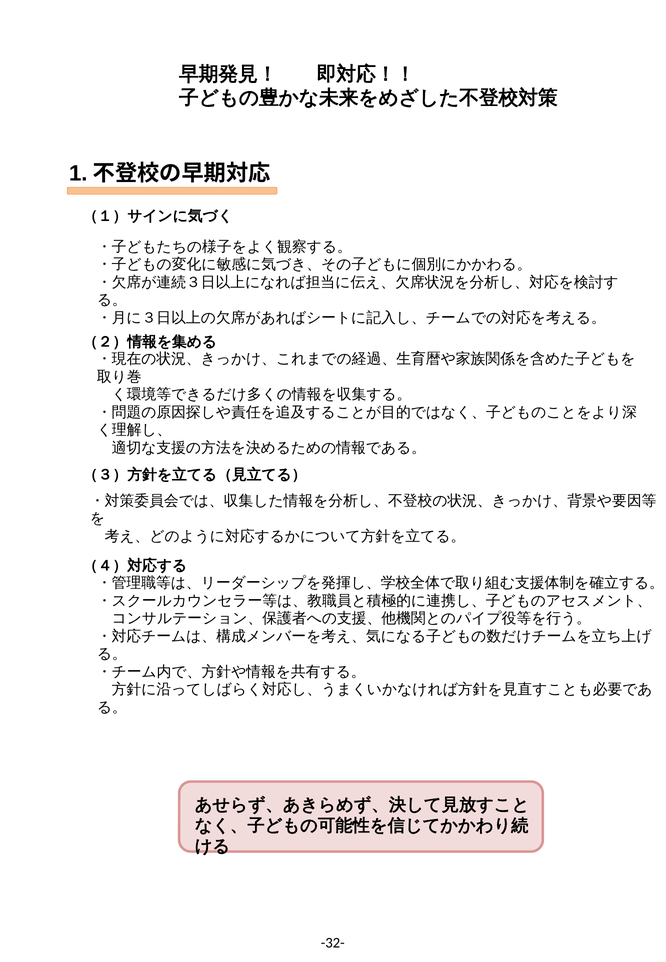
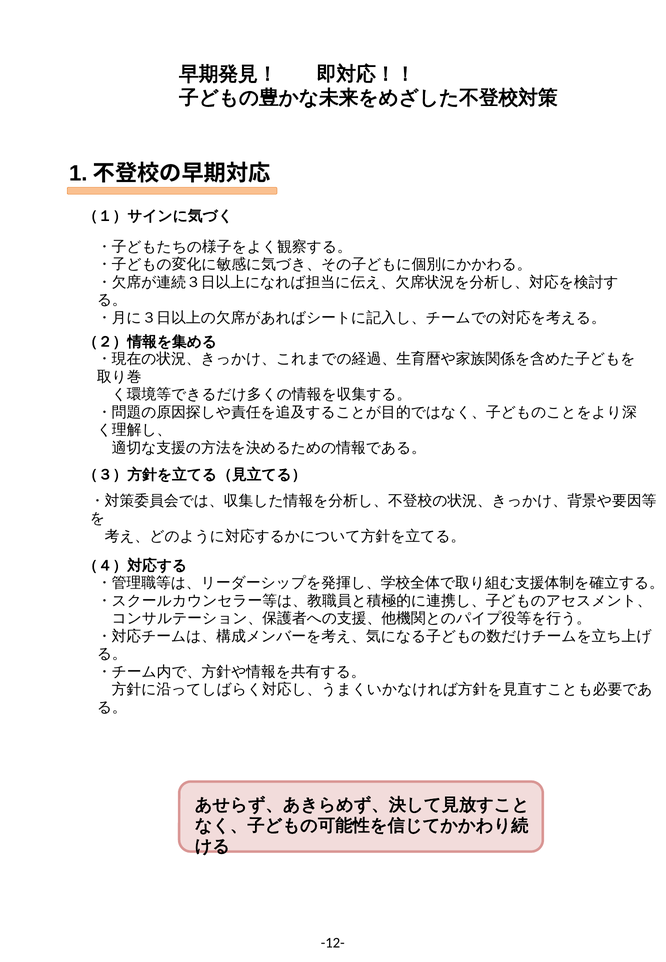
-32-: -32- -> -12- (333, 943)
